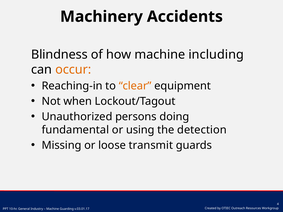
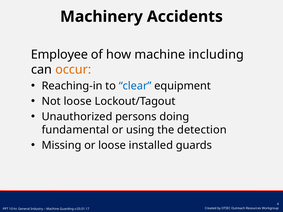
Blindness: Blindness -> Employee (59, 55)
clear colour: orange -> blue (135, 86)
Not when: when -> loose (78, 101)
transmit: transmit -> installed (151, 145)
